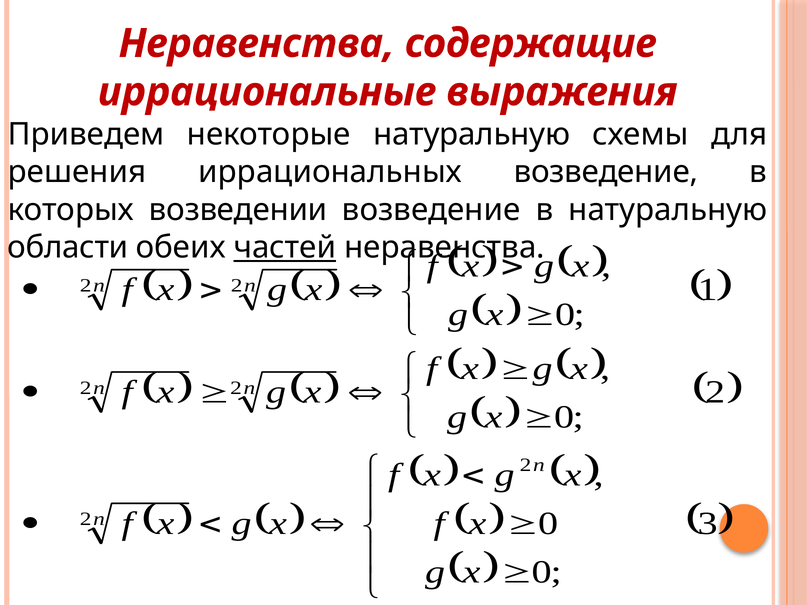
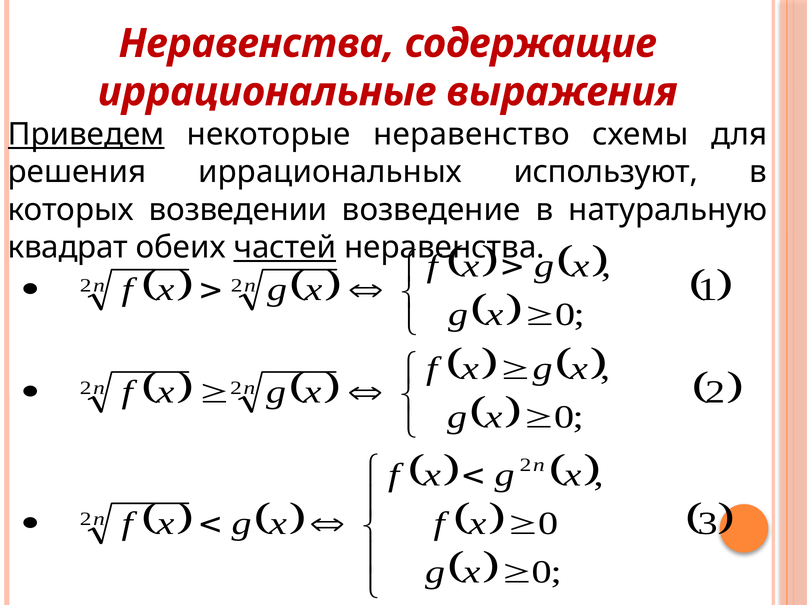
Приведем underline: none -> present (86, 134)
некоторые натуральную: натуральную -> неравенство (471, 134)
иррациональных возведение: возведение -> используют (606, 172)
области: области -> квадрат (68, 247)
